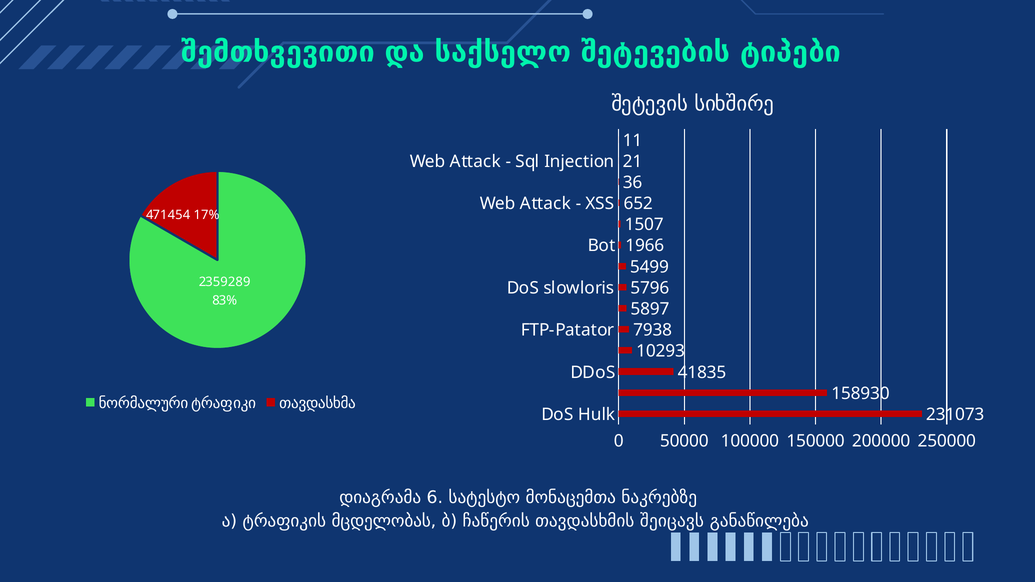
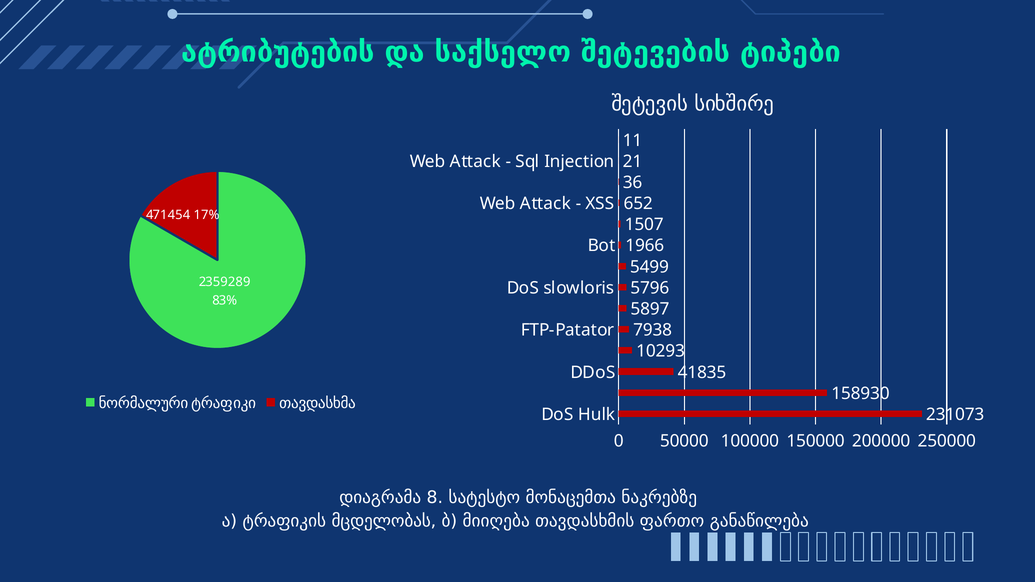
შემთხვევითი: შემთხვევითი -> ატრიბუტების (278, 52)
6: 6 -> 8 (435, 498)
ჩაწერის: ჩაწერის -> მიიღება (496, 521)
შეიცავს: შეიცავს -> ფართო (672, 521)
